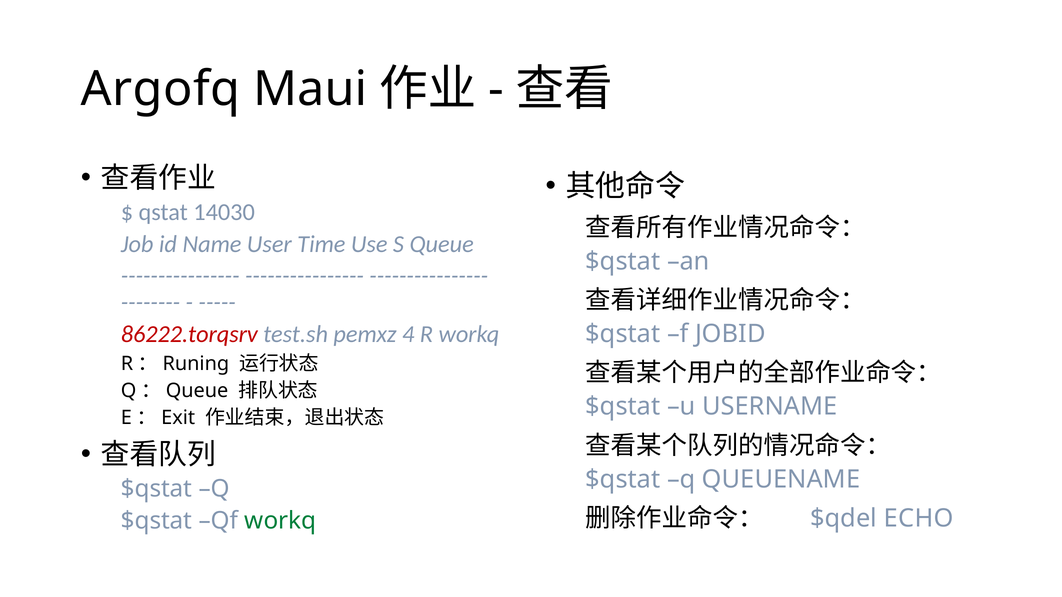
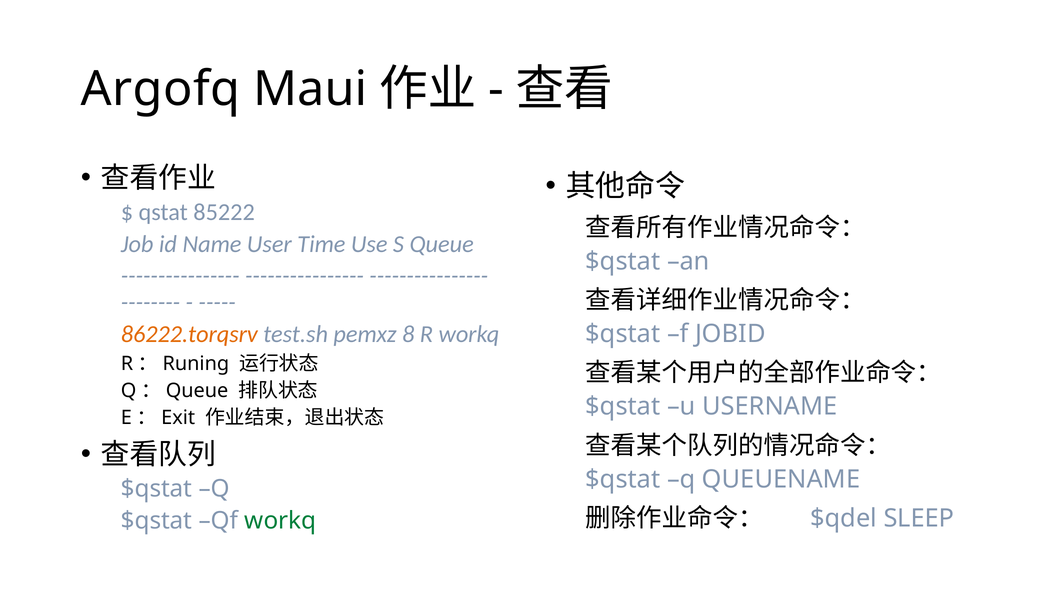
14030: 14030 -> 85222 (224, 213)
86222.torqsrv colour: red -> orange (189, 334)
4: 4 -> 8 (408, 334)
ECHO: ECHO -> SLEEP (919, 519)
